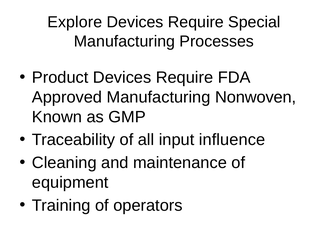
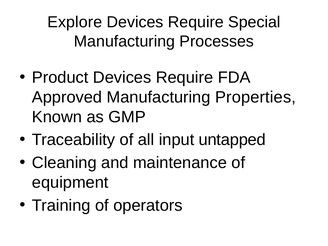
Nonwoven: Nonwoven -> Properties (255, 97)
influence: influence -> untapped (232, 140)
